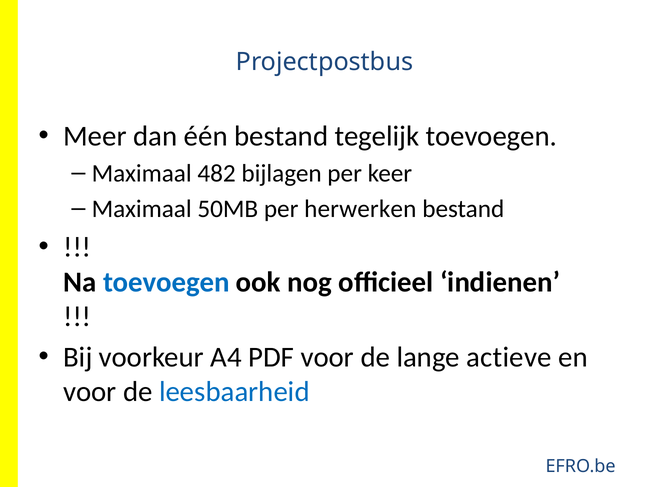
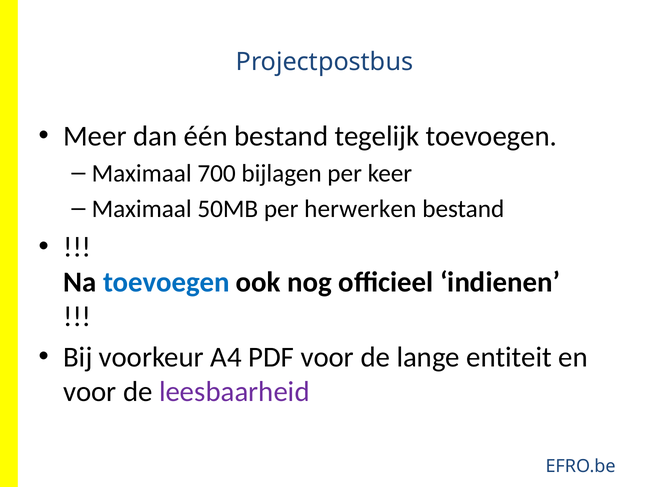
482: 482 -> 700 (217, 173)
actieve: actieve -> entiteit (509, 357)
leesbaarheid colour: blue -> purple (234, 392)
